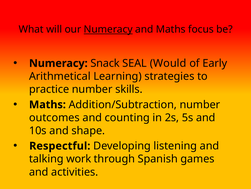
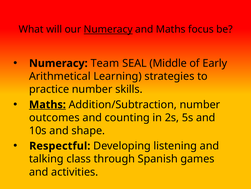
Snack: Snack -> Team (105, 63)
Would: Would -> Middle (168, 63)
Maths underline: none -> present (47, 104)
work: work -> class (79, 158)
